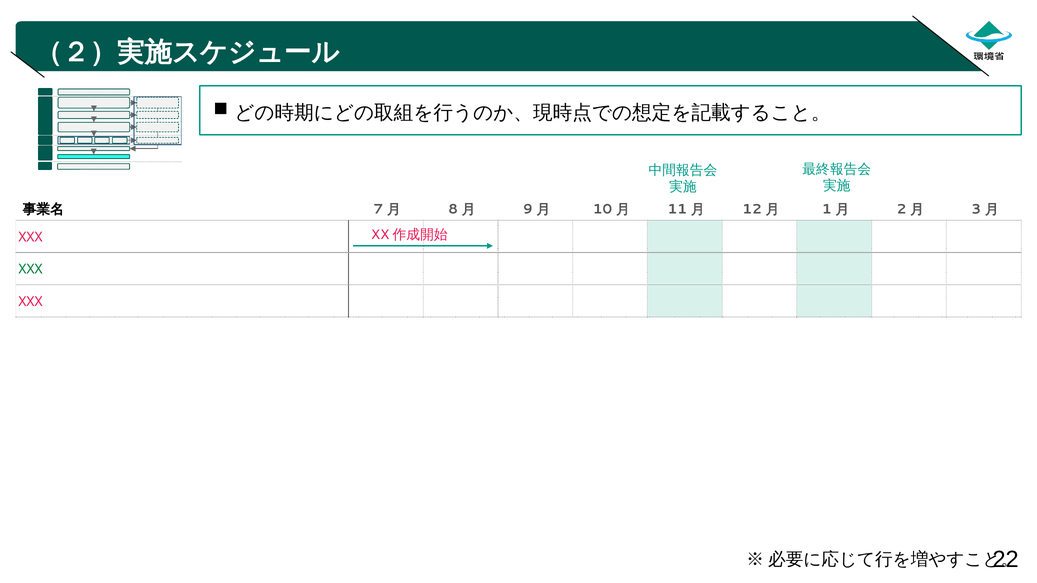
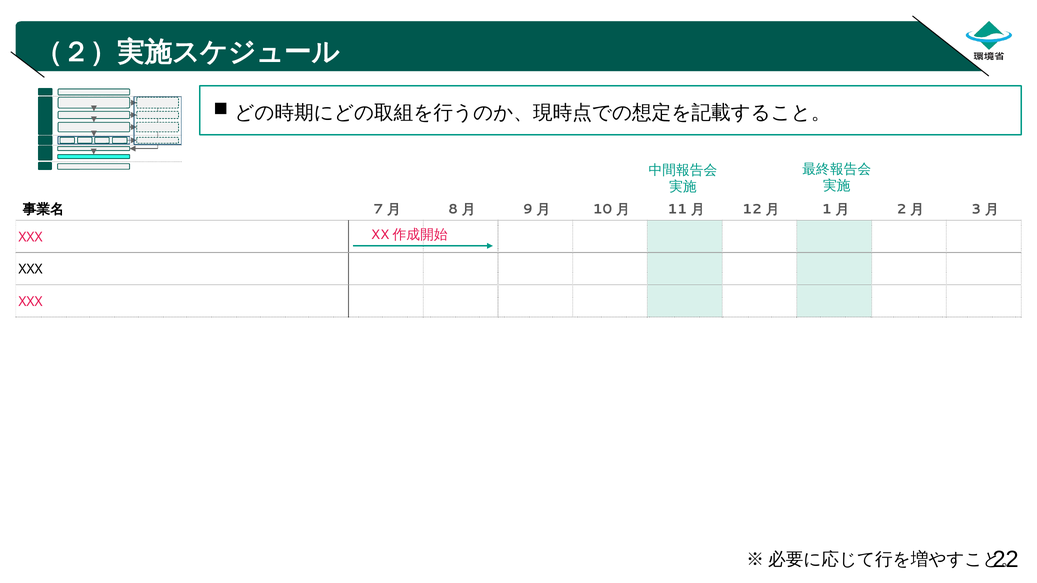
XXX colour: green -> black (31, 270)
